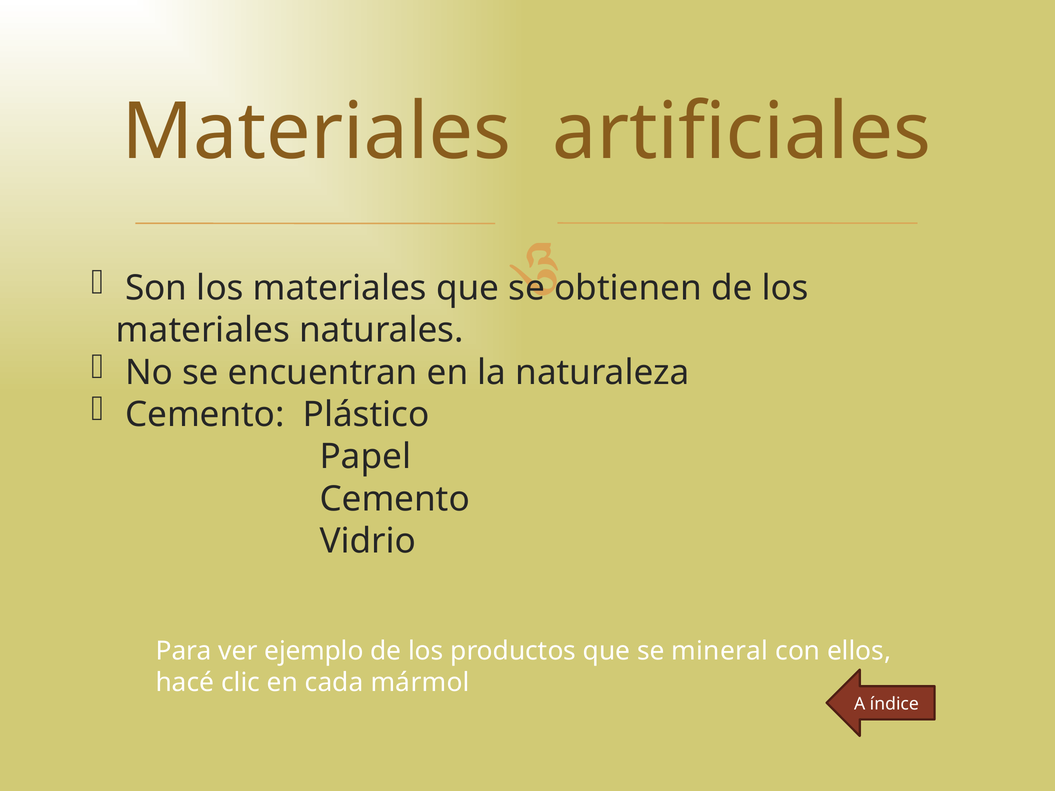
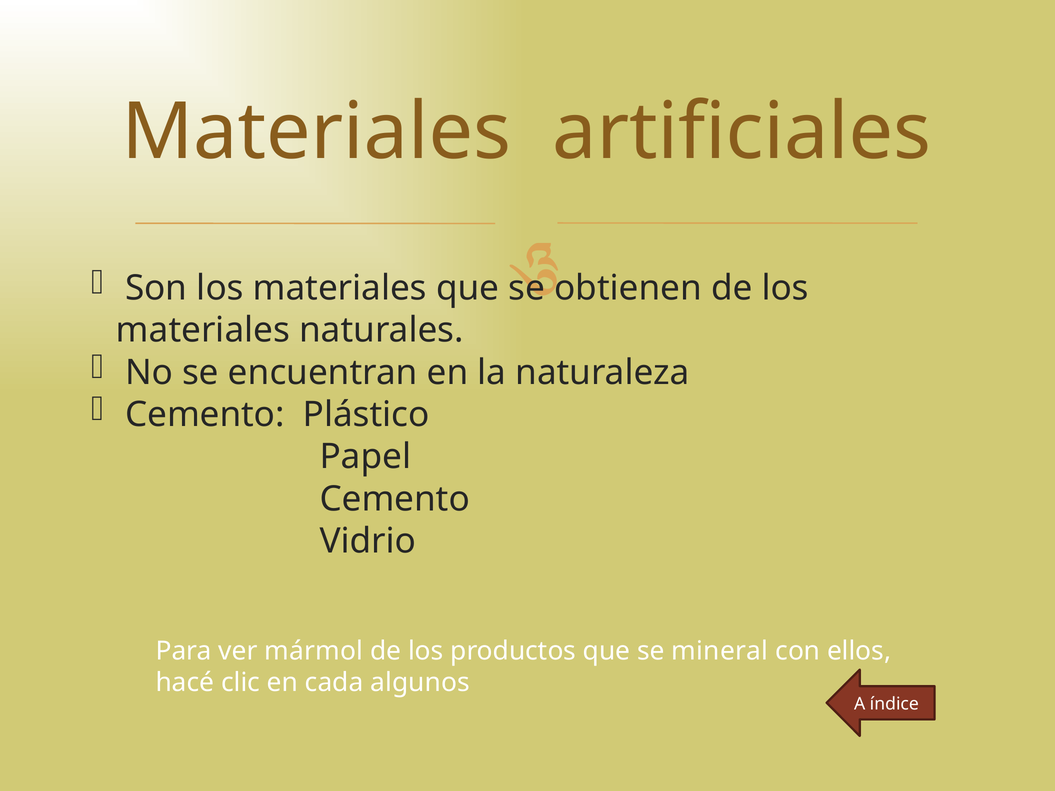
ejemplo: ejemplo -> mármol (314, 651)
mármol: mármol -> algunos (420, 683)
